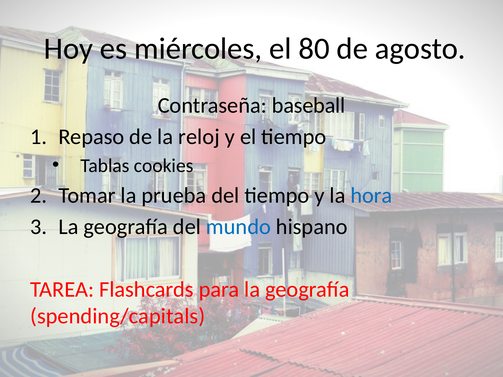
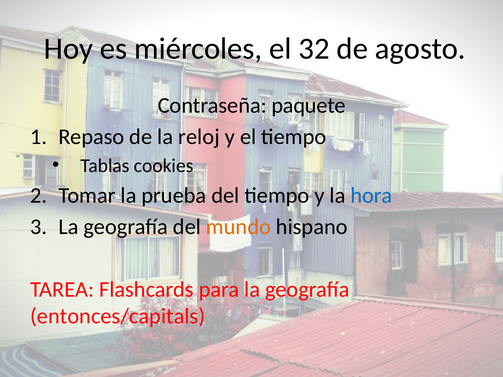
80: 80 -> 32 (314, 49)
baseball: baseball -> paquete (309, 106)
mundo colour: blue -> orange (238, 227)
spending/capitals: spending/capitals -> entonces/capitals (118, 316)
